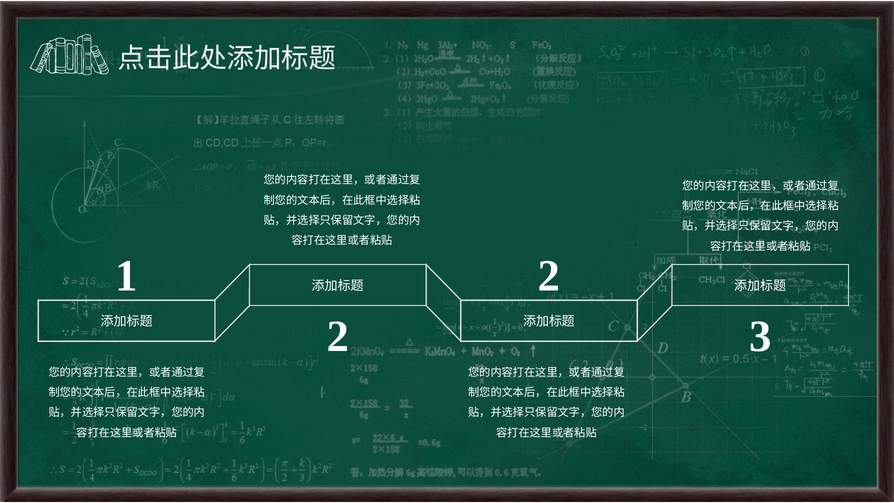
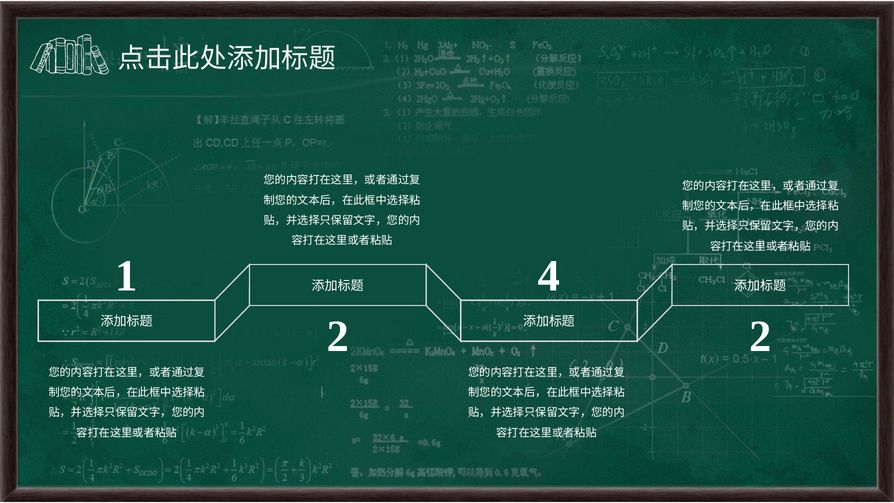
1 2: 2 -> 4 (549, 276)
2 3: 3 -> 2 (760, 337)
